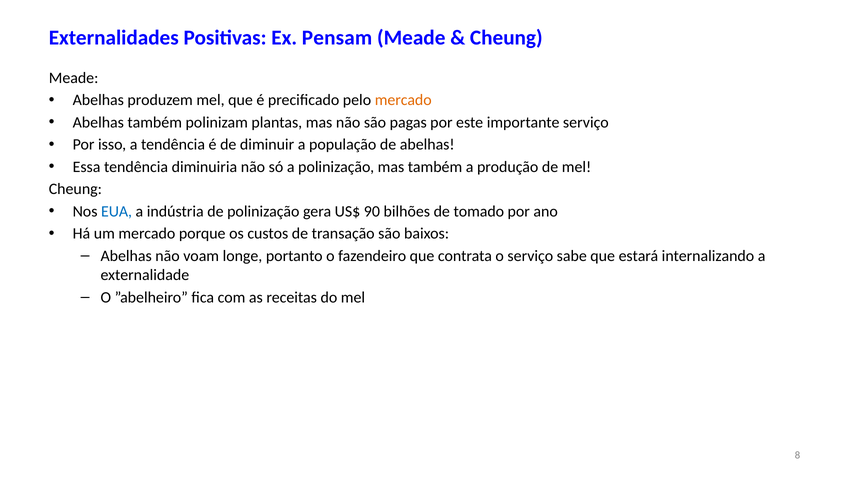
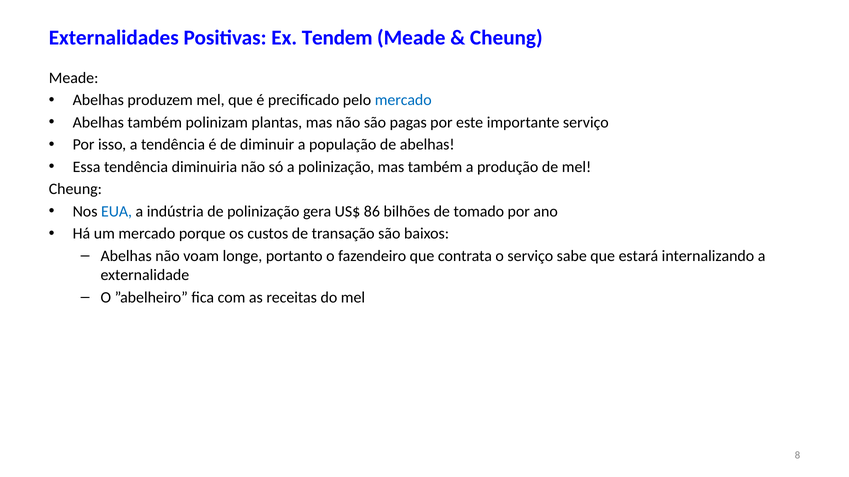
Pensam: Pensam -> Tendem (337, 38)
mercado colour: orange -> blue (403, 100)
90: 90 -> 86 (372, 212)
